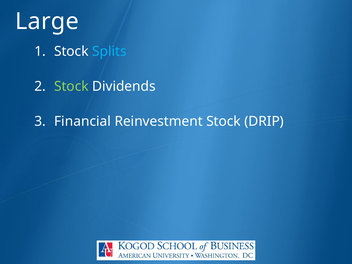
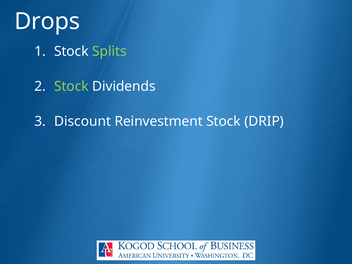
Large: Large -> Drops (47, 21)
Splits colour: light blue -> light green (109, 51)
Financial: Financial -> Discount (83, 121)
